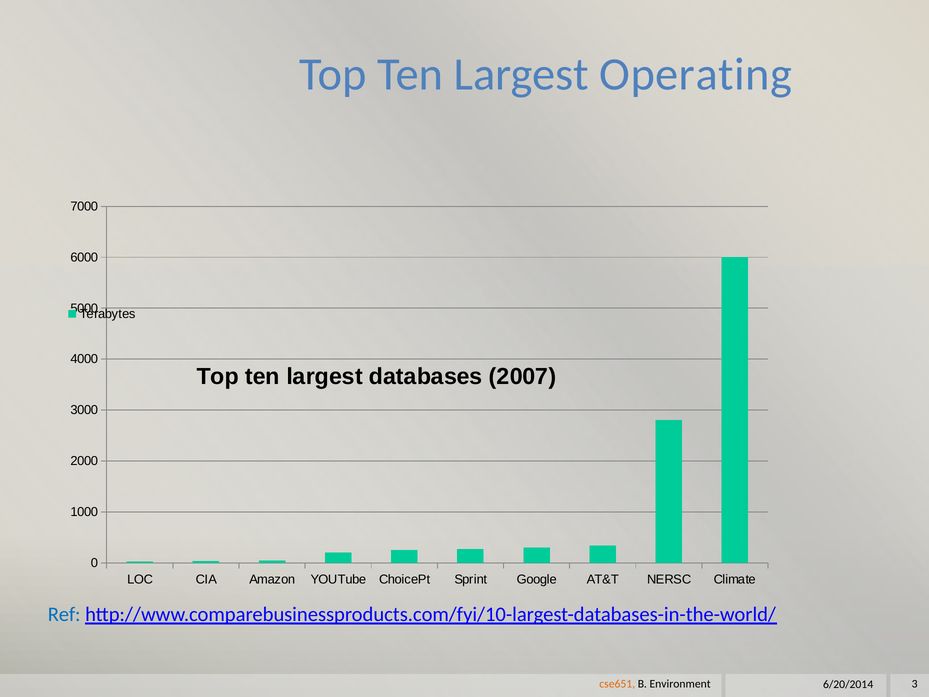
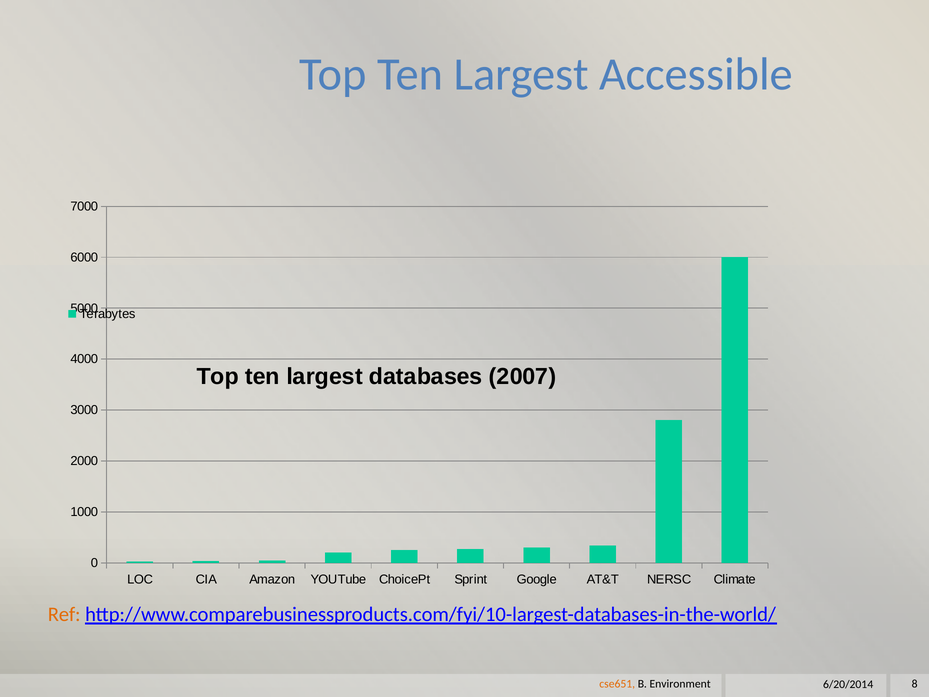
Operating: Operating -> Accessible (696, 75)
Ref colour: blue -> orange (64, 614)
3: 3 -> 8 (915, 684)
